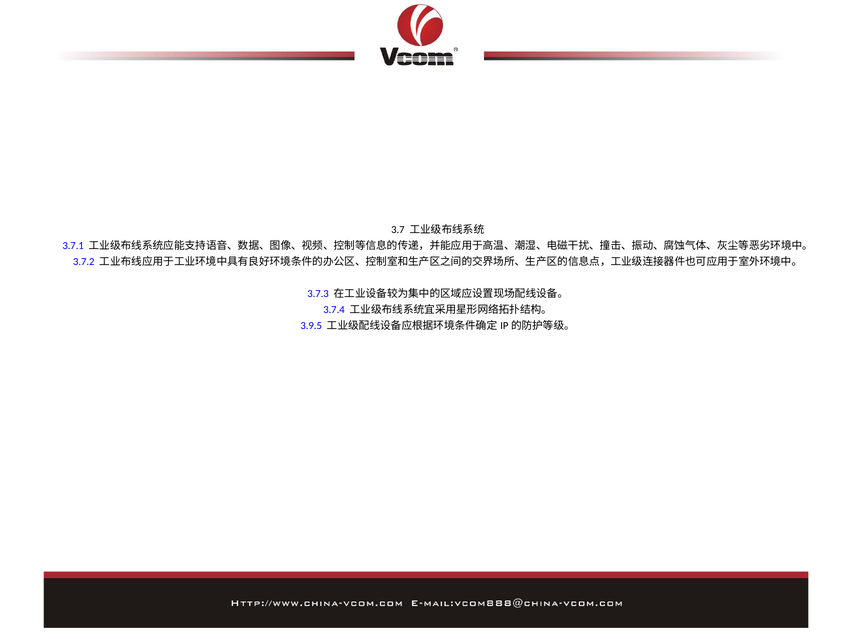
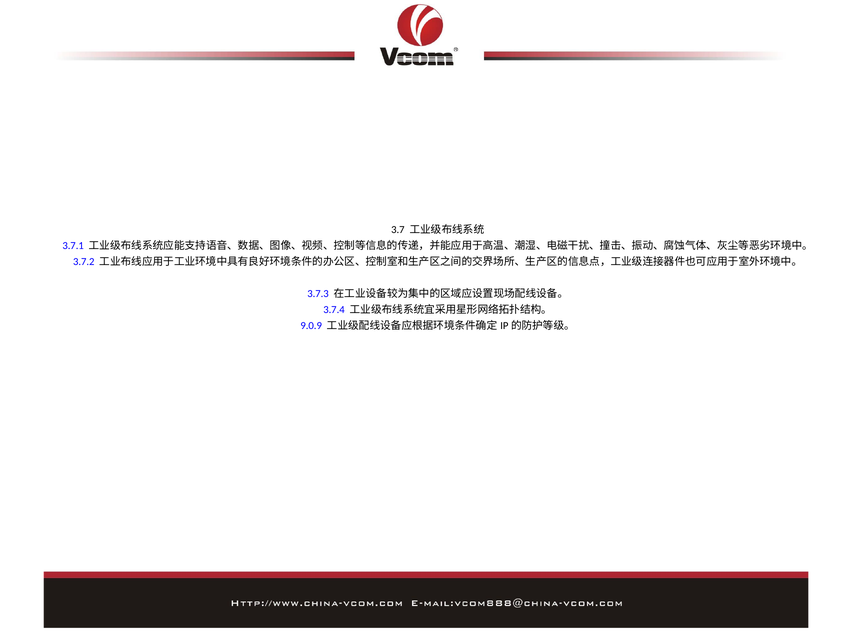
3.9.5: 3.9.5 -> 9.0.9 (311, 326)
